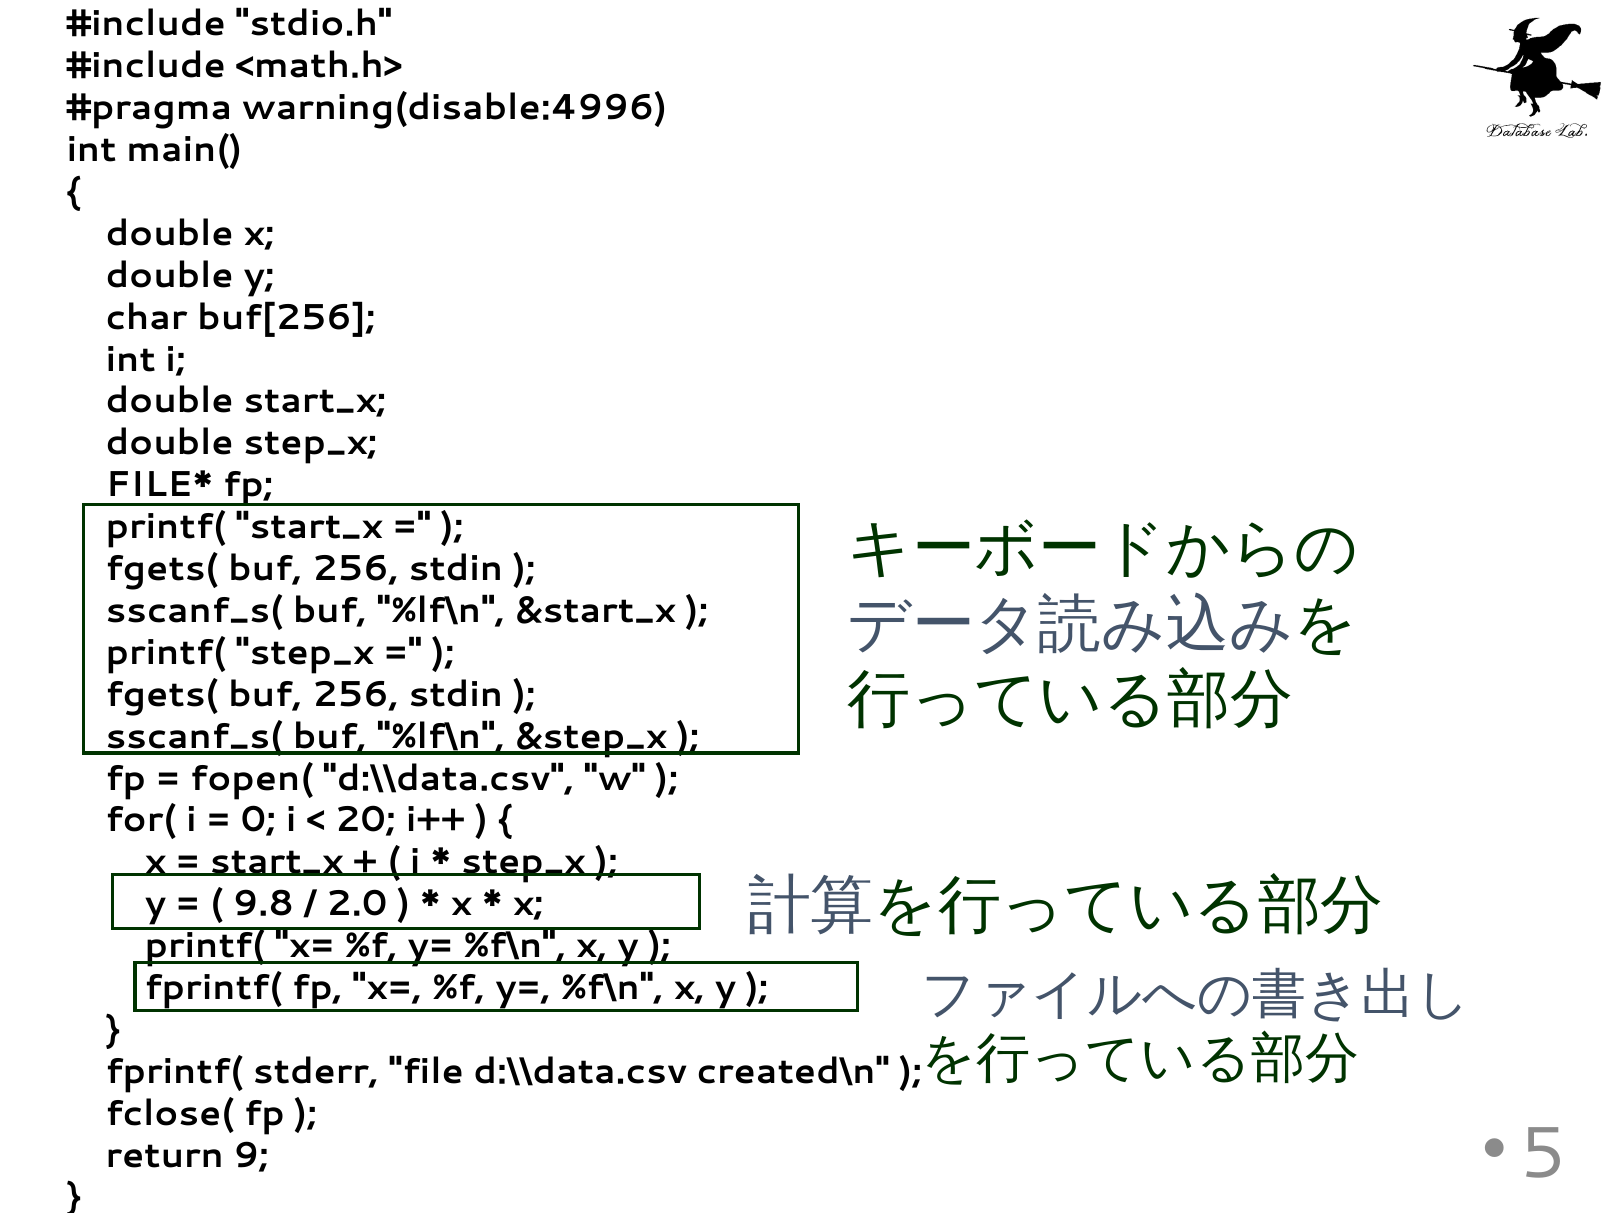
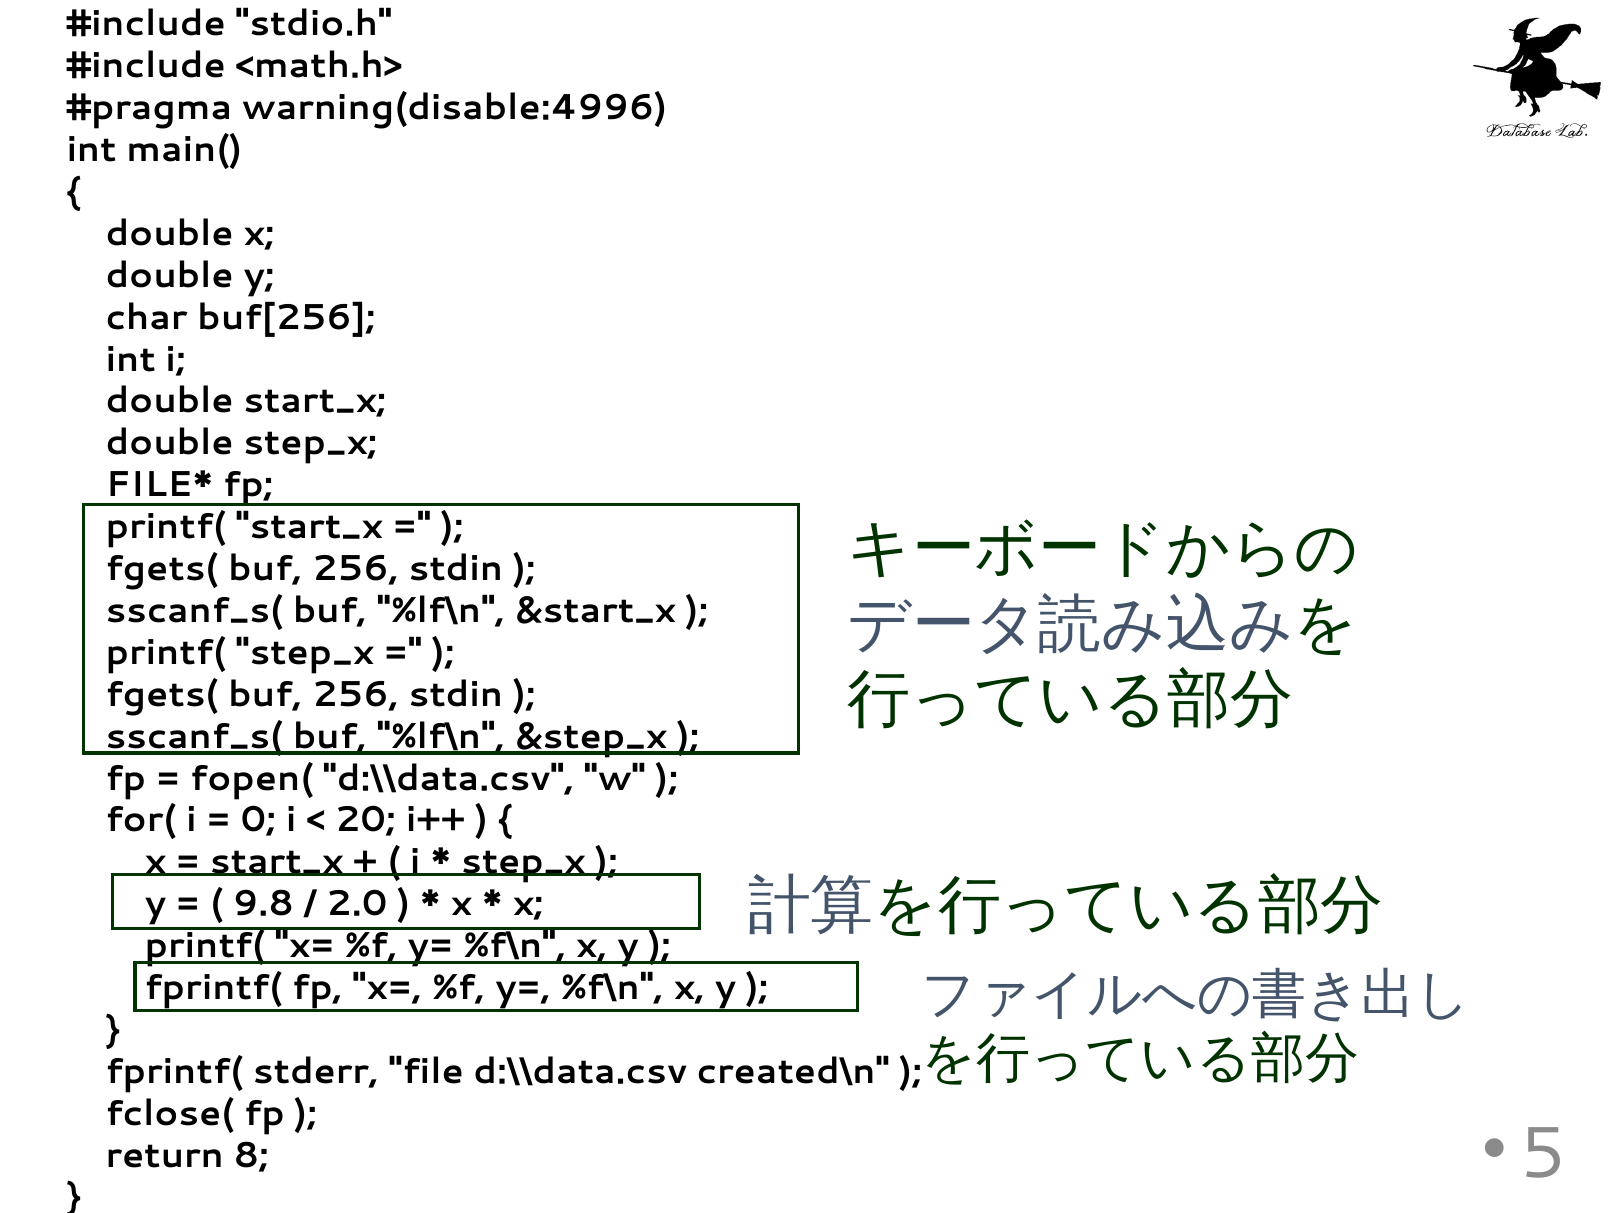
9: 9 -> 8 (251, 1156)
